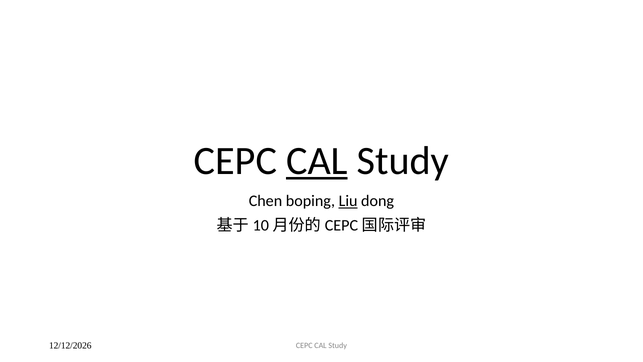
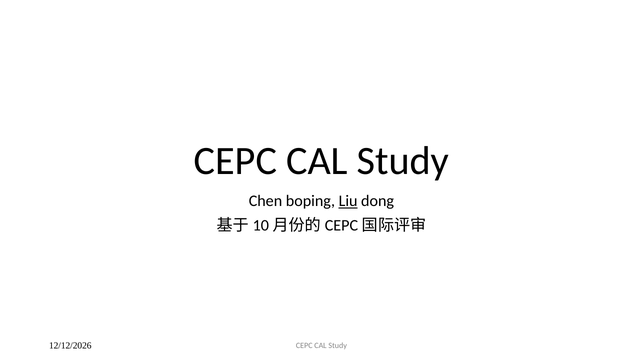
CAL underline: present -> none (317, 161)
